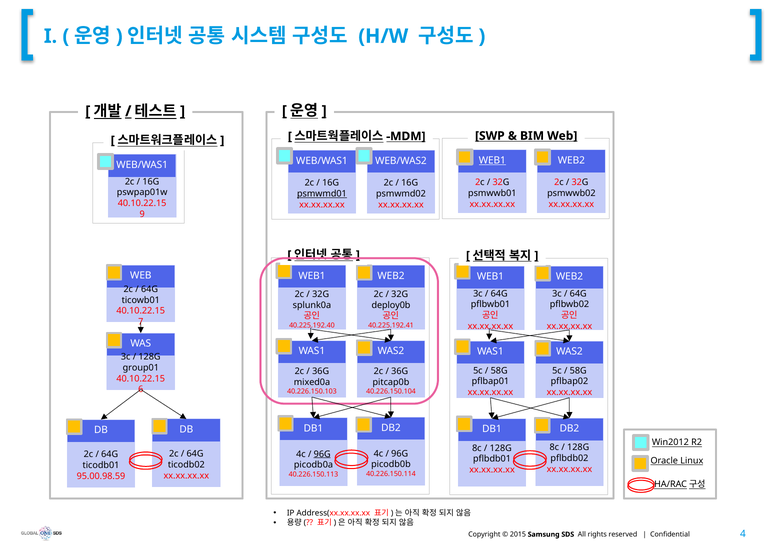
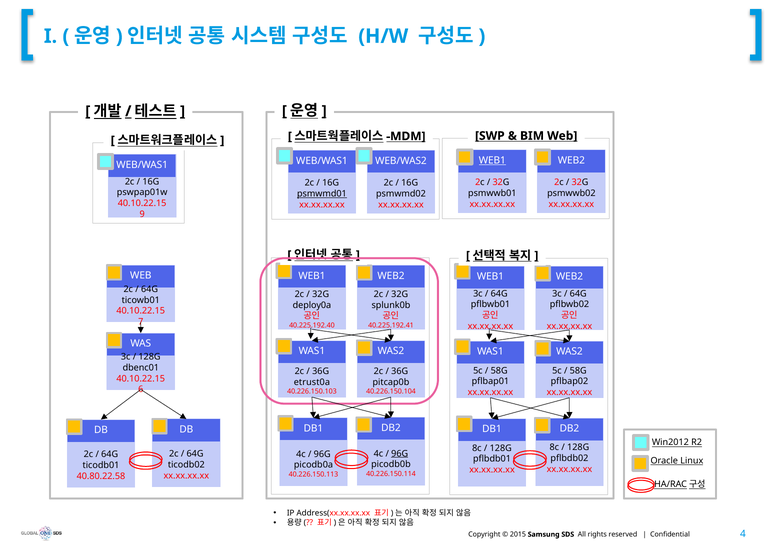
splunk0a: splunk0a -> deploy0a (312, 305)
deploy0b: deploy0b -> splunk0b (391, 305)
group01: group01 -> dbenc01 (141, 368)
mixed0a: mixed0a -> etrust0a (312, 382)
96G underline: none -> present (400, 454)
96G underline: present -> none (322, 454)
95.00.98.59: 95.00.98.59 -> 40.80.22.58 (101, 476)
